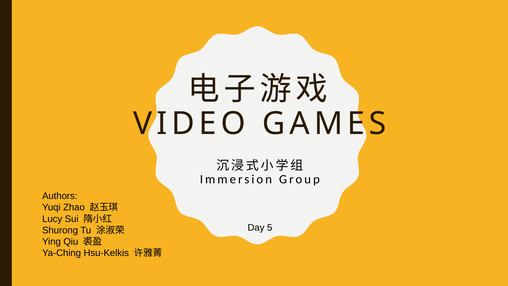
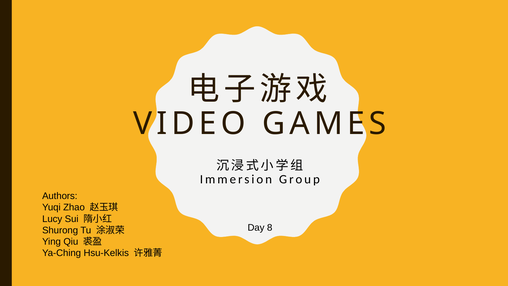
5: 5 -> 8 (270, 227)
